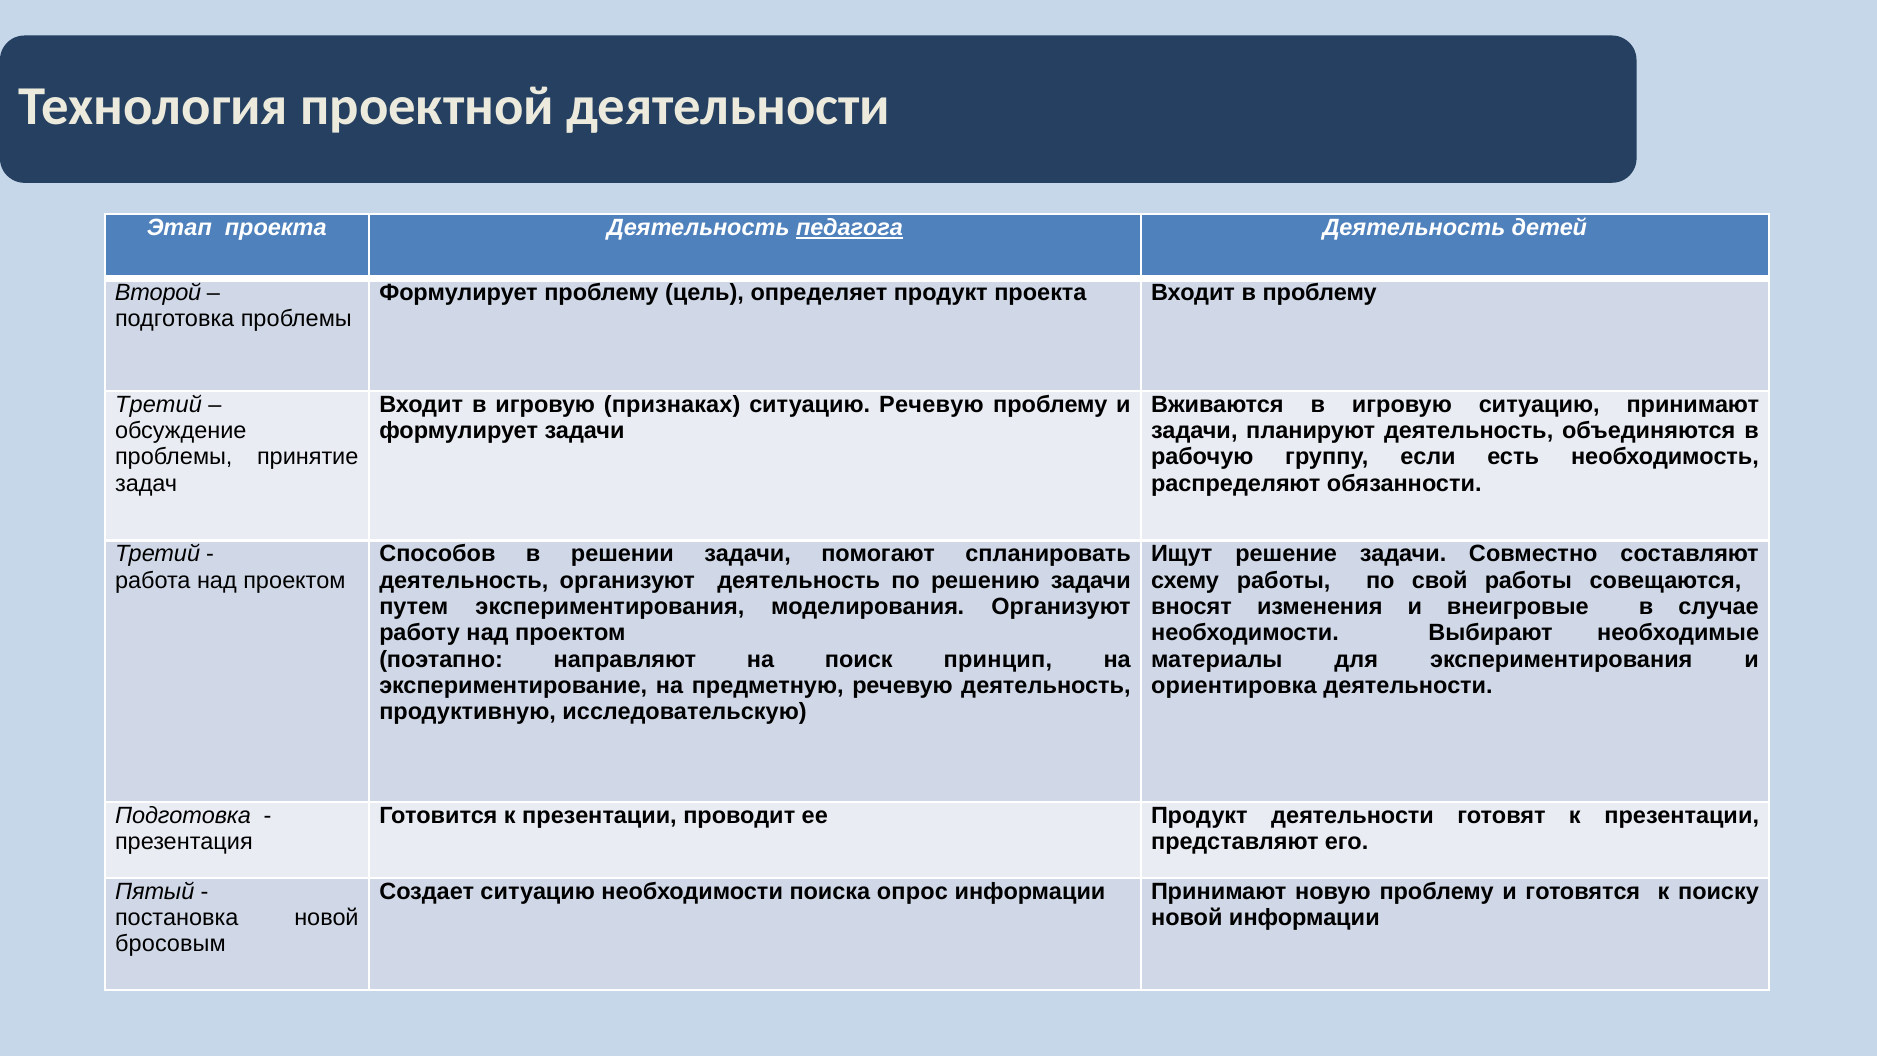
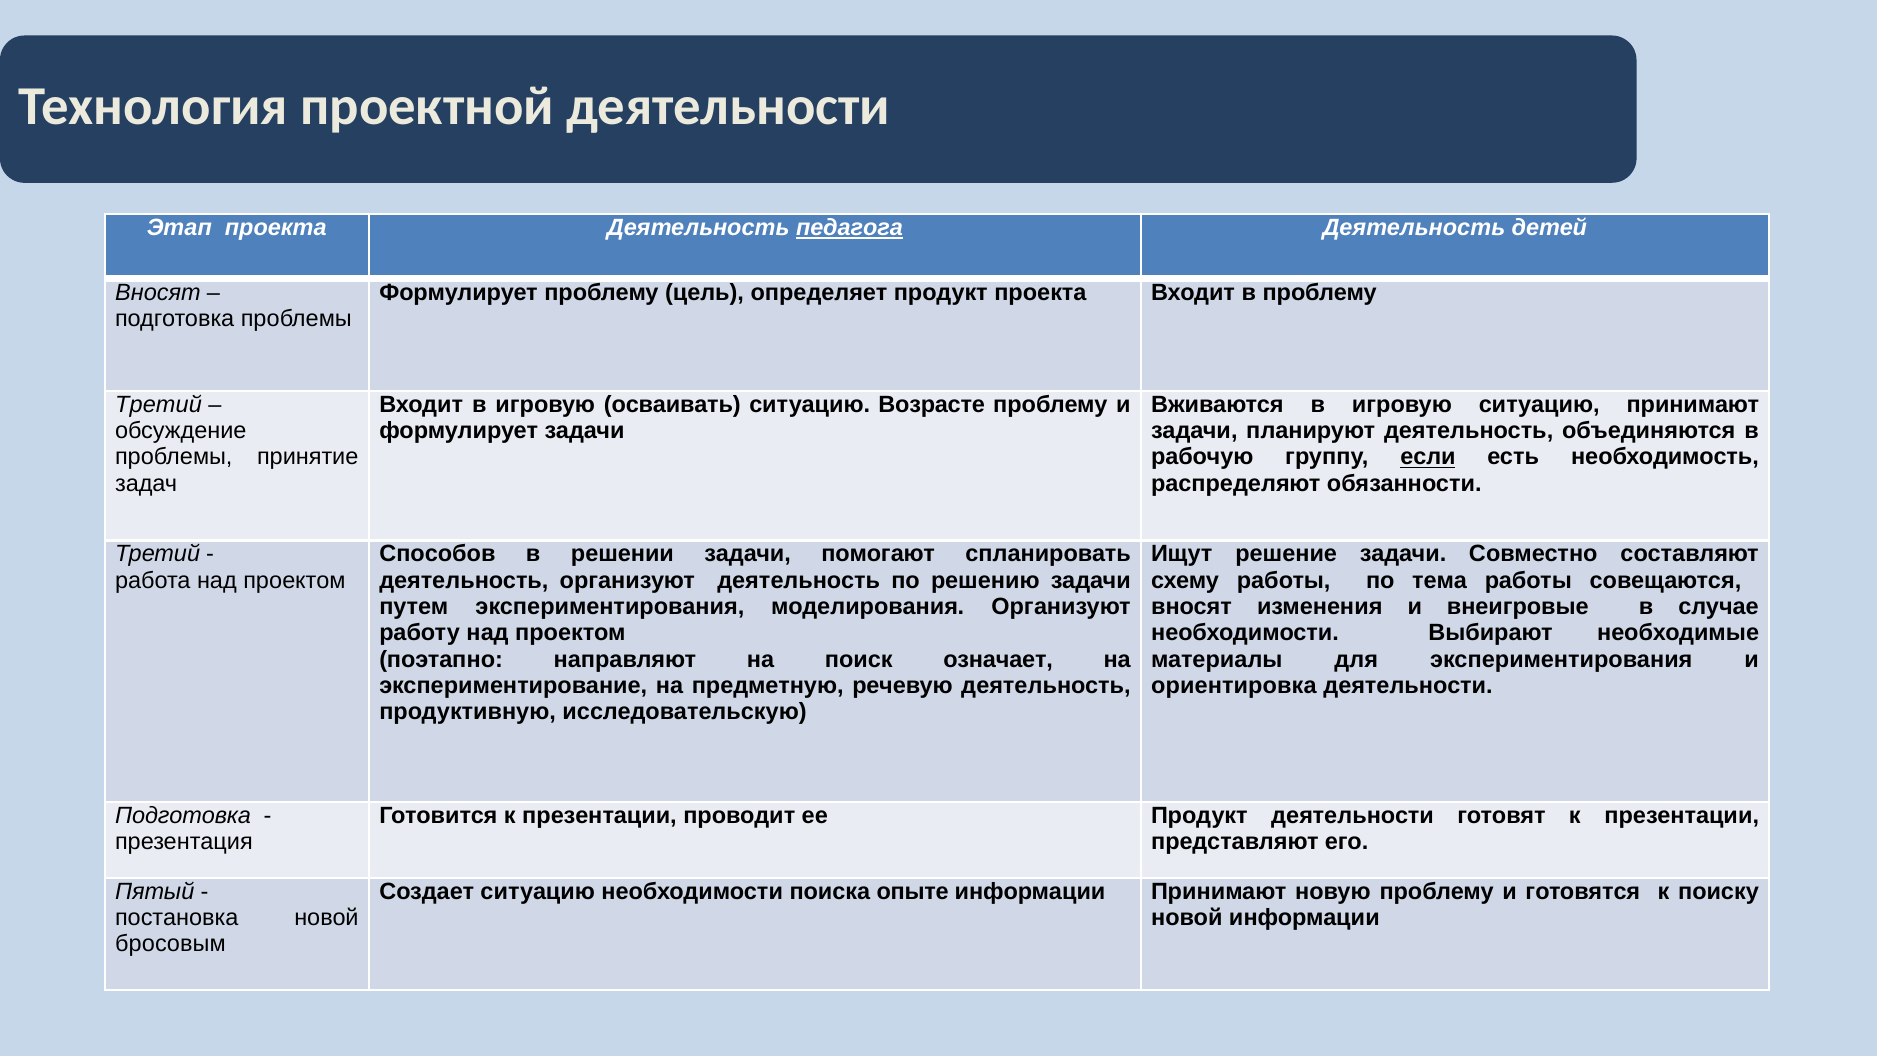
Второй: Второй -> Вносят (158, 292)
признаках: признаках -> осваивать (672, 404)
ситуацию Речевую: Речевую -> Возрасте (932, 404)
если underline: none -> present (1428, 457)
свой: свой -> тема (1440, 580)
принцип: принцип -> означает (998, 659)
опрос: опрос -> опыте (913, 891)
